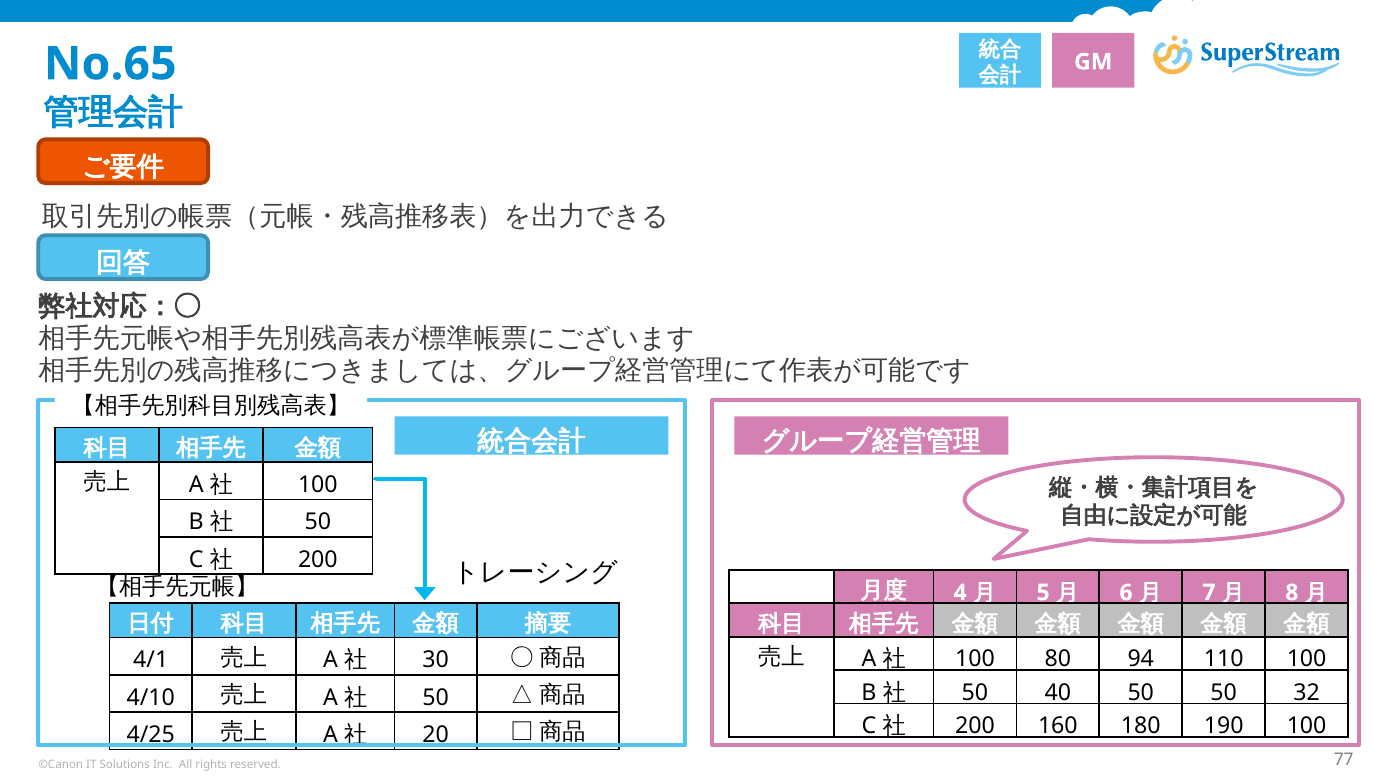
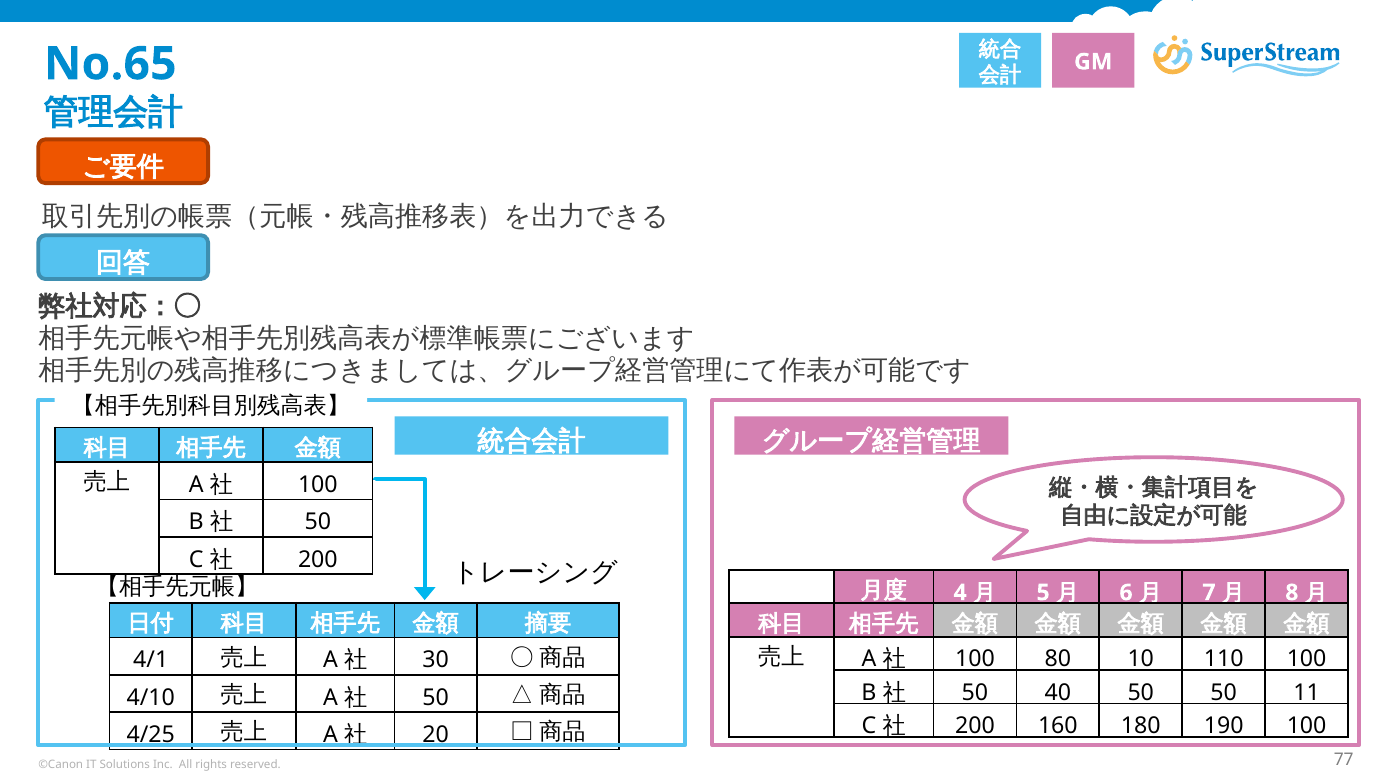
94: 94 -> 10 (1141, 659)
32: 32 -> 11 (1307, 693)
